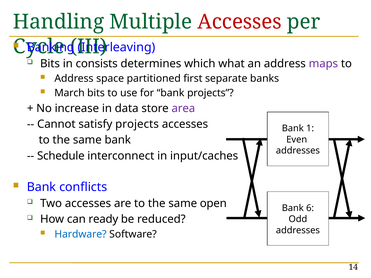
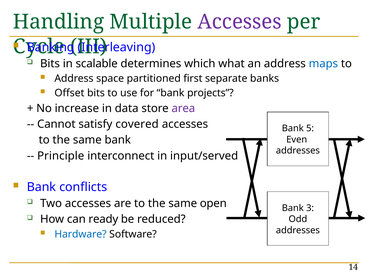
Accesses colour: red -> purple (240, 22)
consists: consists -> scalable (97, 64)
maps colour: purple -> blue (323, 64)
March: March -> Offset (69, 93)
satisfy projects: projects -> covered (137, 124)
1: 1 -> 5 (310, 129)
Schedule: Schedule -> Principle (61, 156)
input/caches: input/caches -> input/served (204, 156)
6: 6 -> 3 (310, 208)
